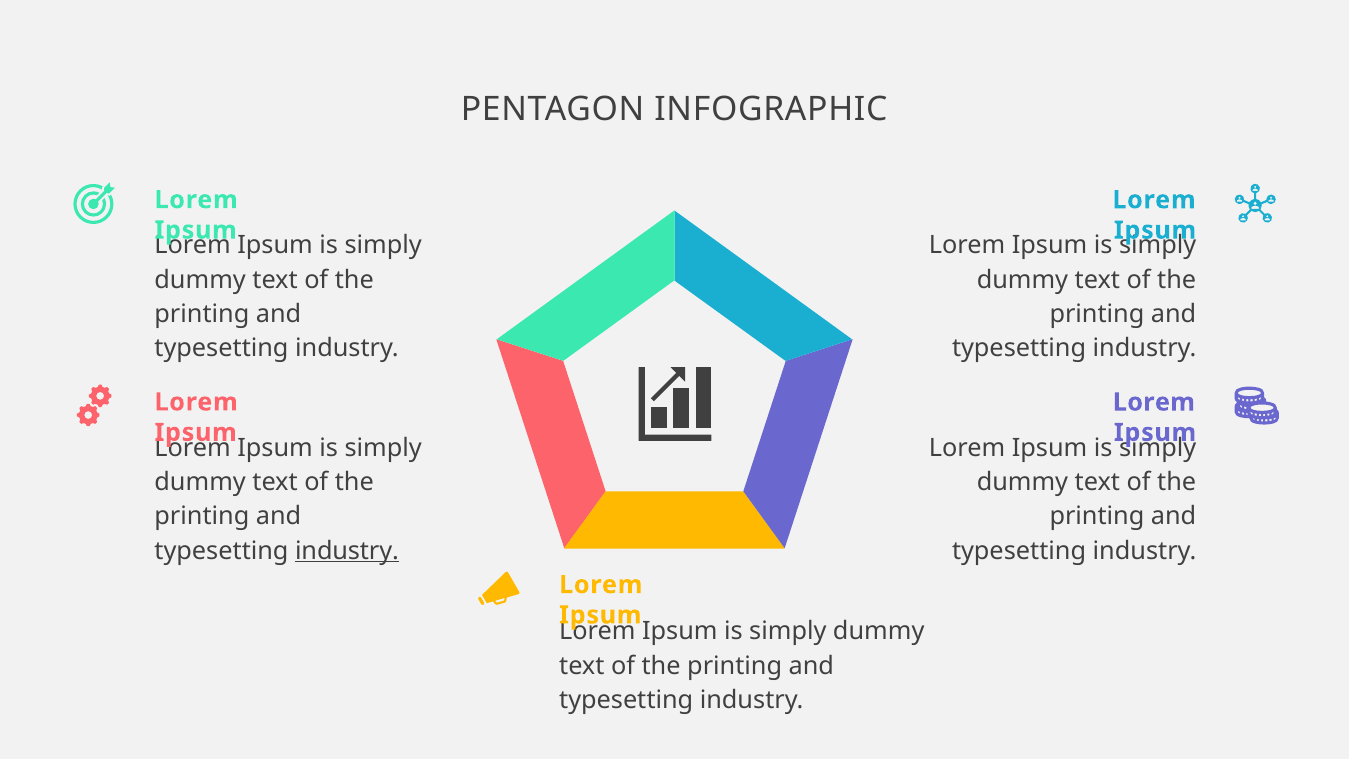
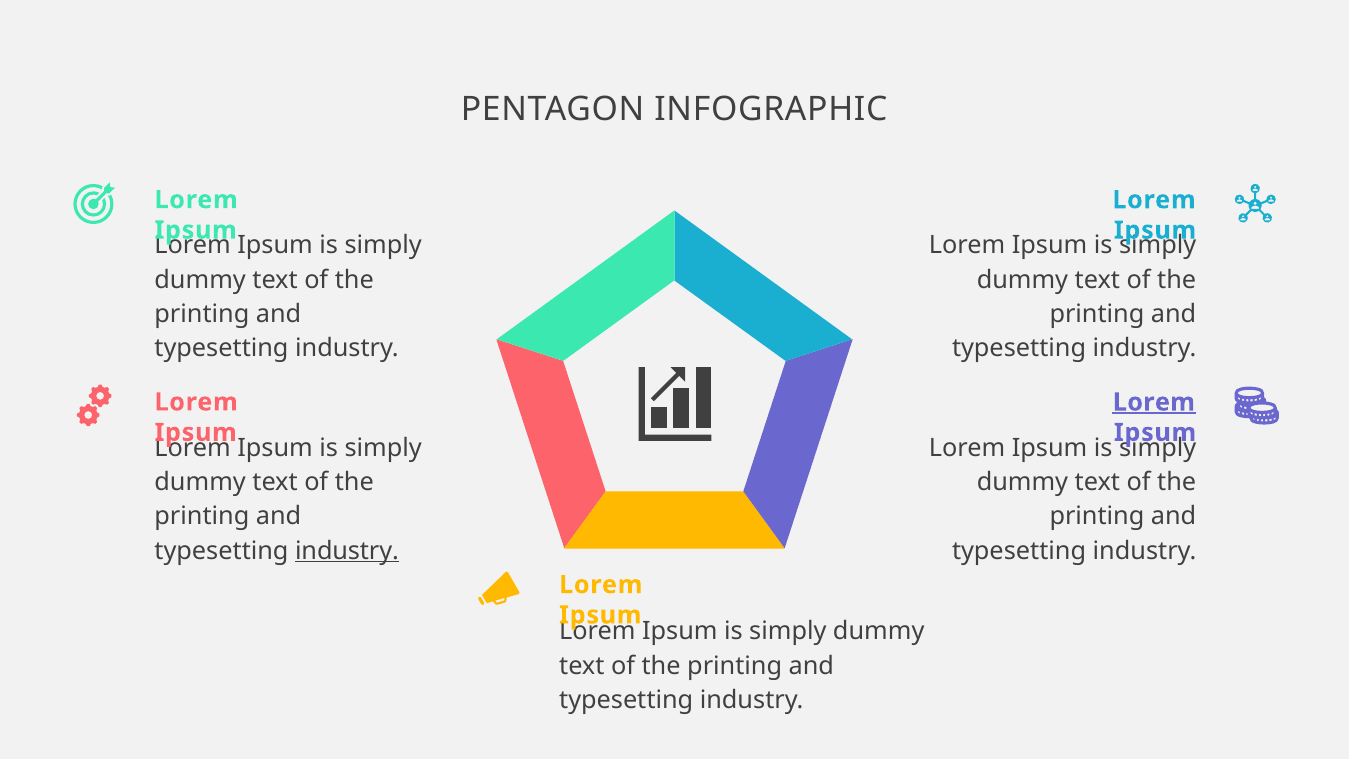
Lorem underline: none -> present (1154, 402)
